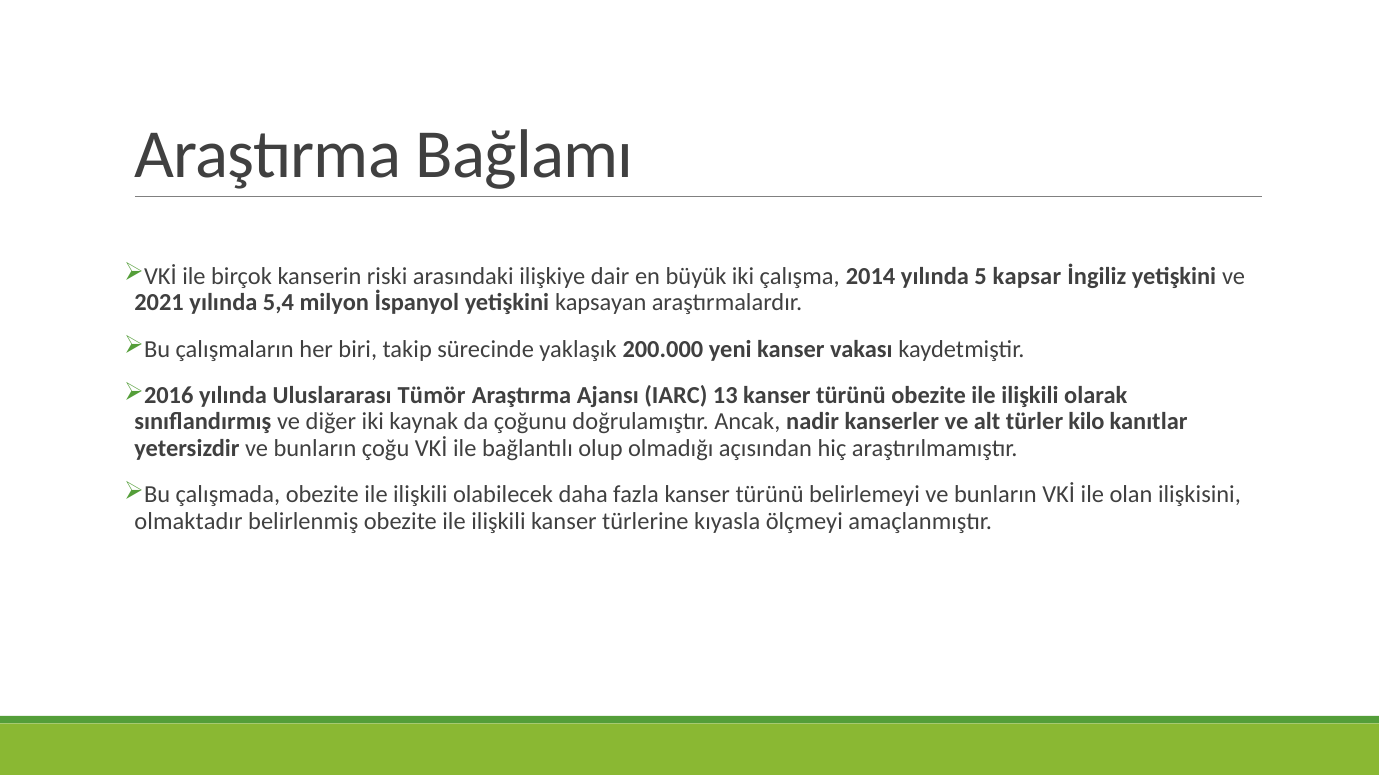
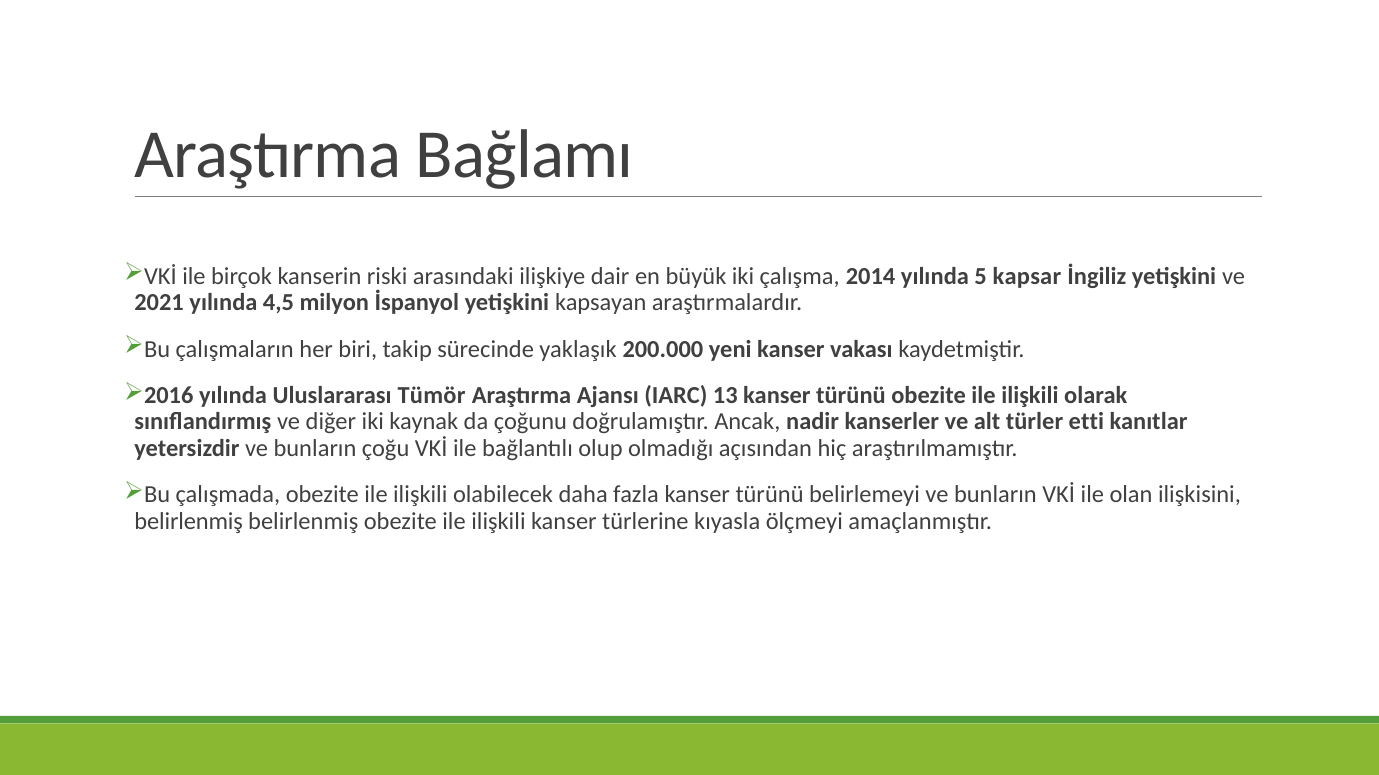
5,4: 5,4 -> 4,5 (278, 303)
kilo: kilo -> etti (1086, 422)
olmaktadır: olmaktadır -> belirlenmiş (189, 521)
